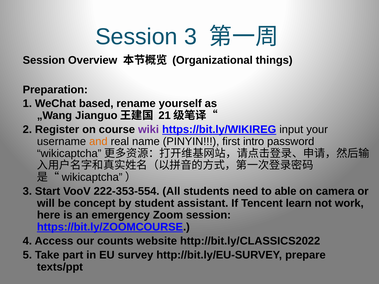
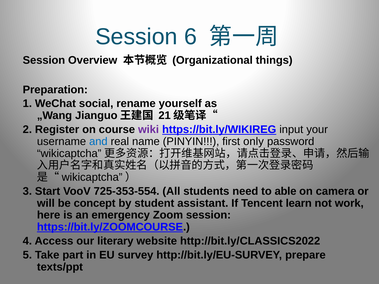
Session 3: 3 -> 6 (191, 37)
based: based -> social (96, 104)
and colour: orange -> blue (98, 142)
intro: intro -> only (254, 142)
222-353-554: 222-353-554 -> 725-353-554 (127, 191)
counts: counts -> literary (115, 241)
